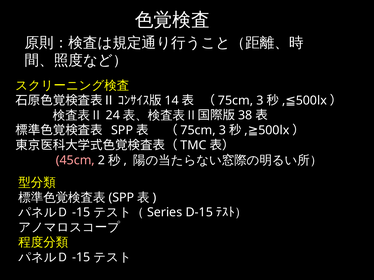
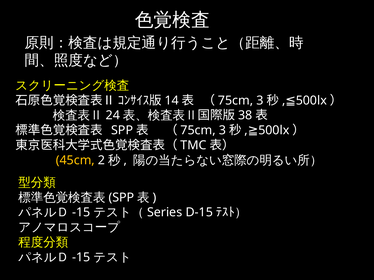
45cm colour: pink -> yellow (75, 160)
